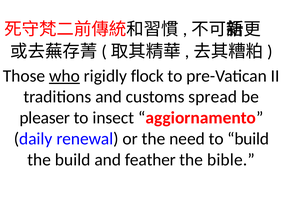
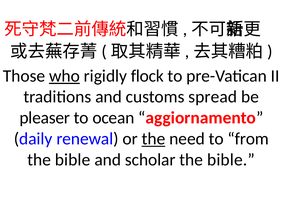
insect: insect -> ocean (113, 118)
the underline: none -> present (153, 139)
to build: build -> from (248, 139)
build: build -> bible (73, 159)
feather: feather -> scholar (150, 159)
